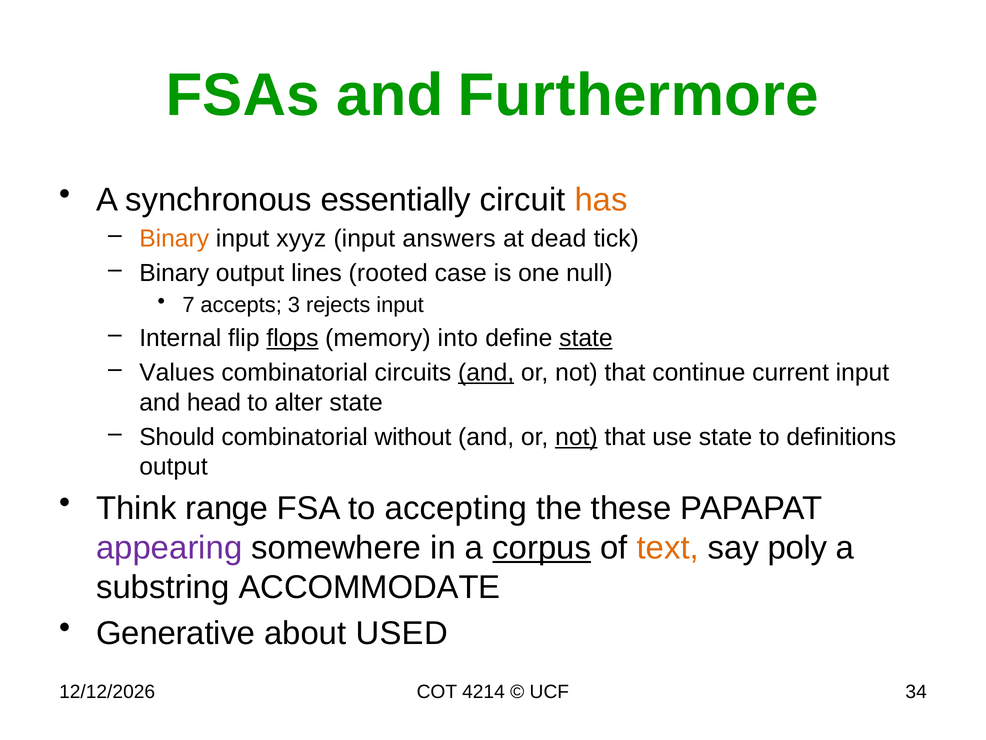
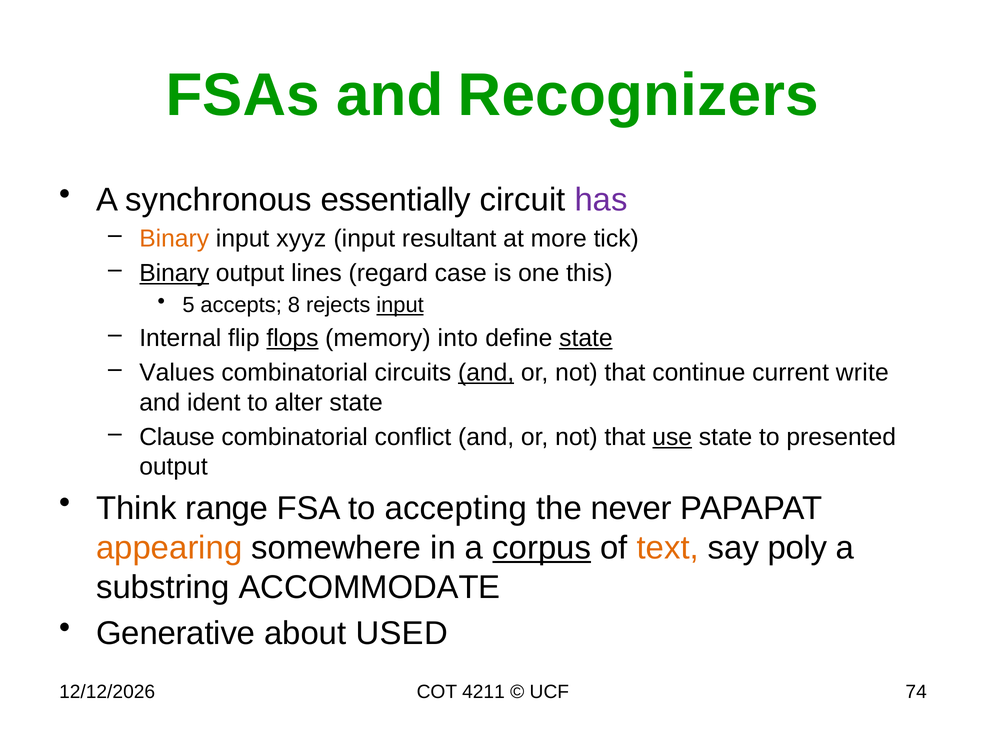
Furthermore: Furthermore -> Recognizers (638, 95)
has colour: orange -> purple (601, 200)
answers: answers -> resultant (449, 238)
dead: dead -> more (559, 238)
Binary underline: none -> present (174, 273)
rooted: rooted -> regard (388, 273)
null: null -> this (589, 273)
7: 7 -> 5 (188, 305)
3: 3 -> 8 (294, 305)
input underline: none -> present (400, 305)
current input: input -> write (862, 373)
head: head -> ident (214, 402)
Should: Should -> Clause (177, 437)
without: without -> conflict (413, 437)
not underline: present -> none (576, 437)
use underline: none -> present (672, 437)
definitions: definitions -> presented (841, 437)
these: these -> never (631, 508)
appearing colour: purple -> orange (169, 547)
4214: 4214 -> 4211 (483, 691)
34: 34 -> 74 (916, 691)
